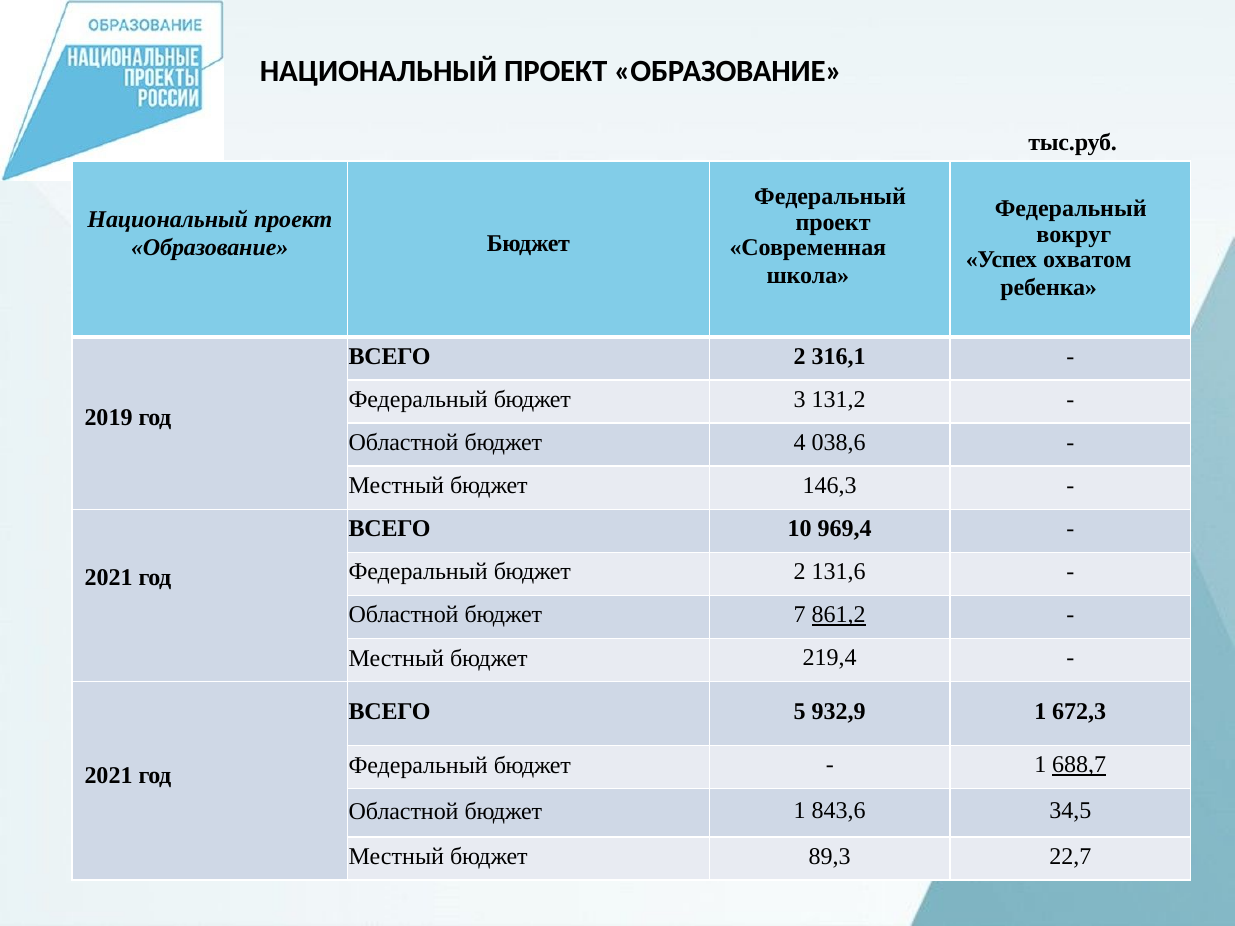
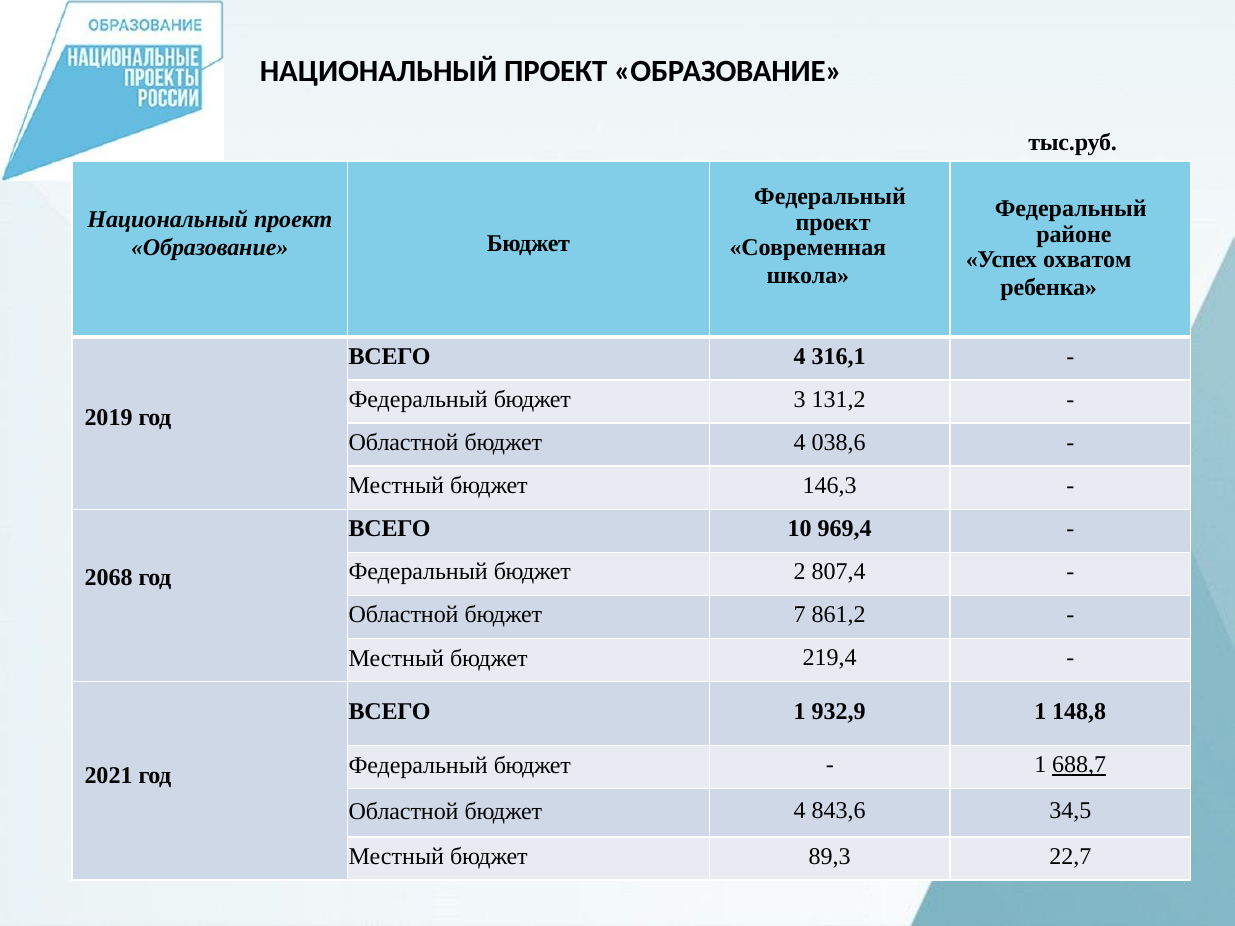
вокруг: вокруг -> районе (1074, 235)
ВСЕГО 2: 2 -> 4 (800, 357)
131,6: 131,6 -> 807,4 (839, 571)
2021: 2021 -> 2068 (109, 578)
861,2 underline: present -> none (839, 615)
ВСЕГО 5: 5 -> 1 (800, 711)
672,3: 672,3 -> 148,8 (1079, 711)
1: 1 -> 4 (800, 811)
